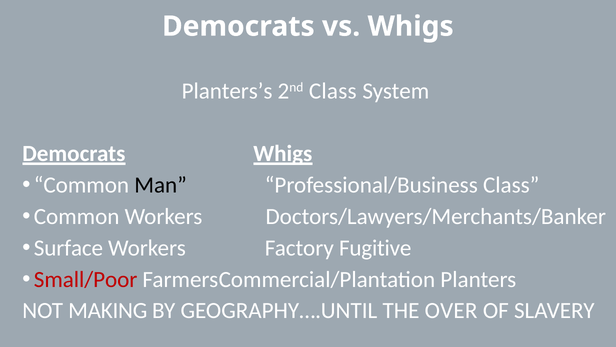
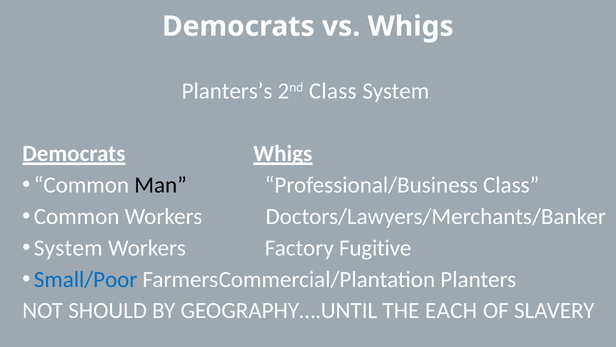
Surface: Surface -> System (68, 248)
Small/Poor colour: red -> blue (86, 279)
MAKING: MAKING -> SHOULD (108, 310)
OVER: OVER -> EACH (451, 310)
